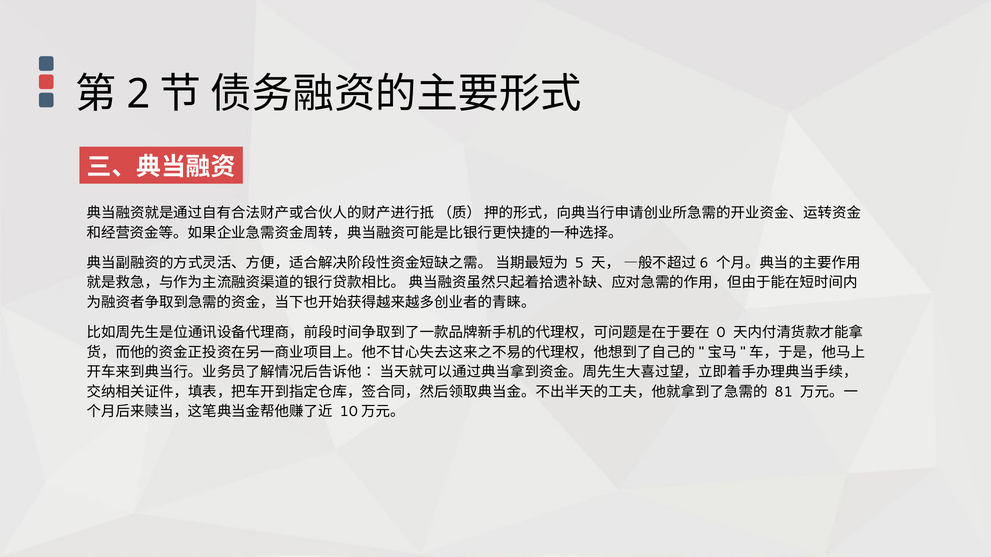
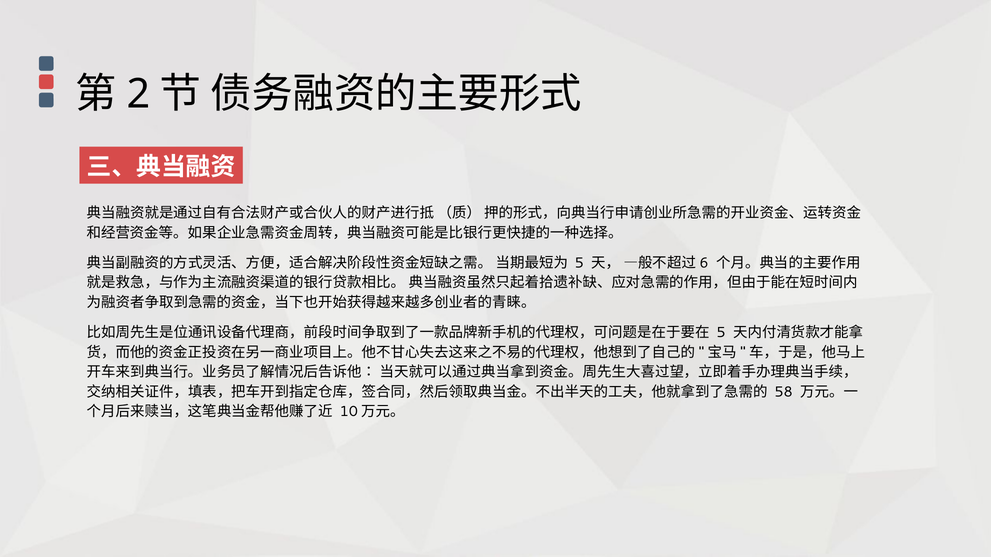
0: 0 -> 5 (721, 333)
81: 81 -> 58 (784, 392)
